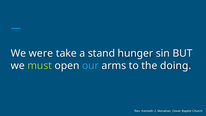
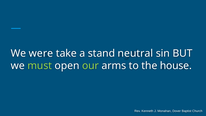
hunger: hunger -> neutral (135, 53)
our colour: light blue -> light green (90, 66)
doing: doing -> house (176, 66)
